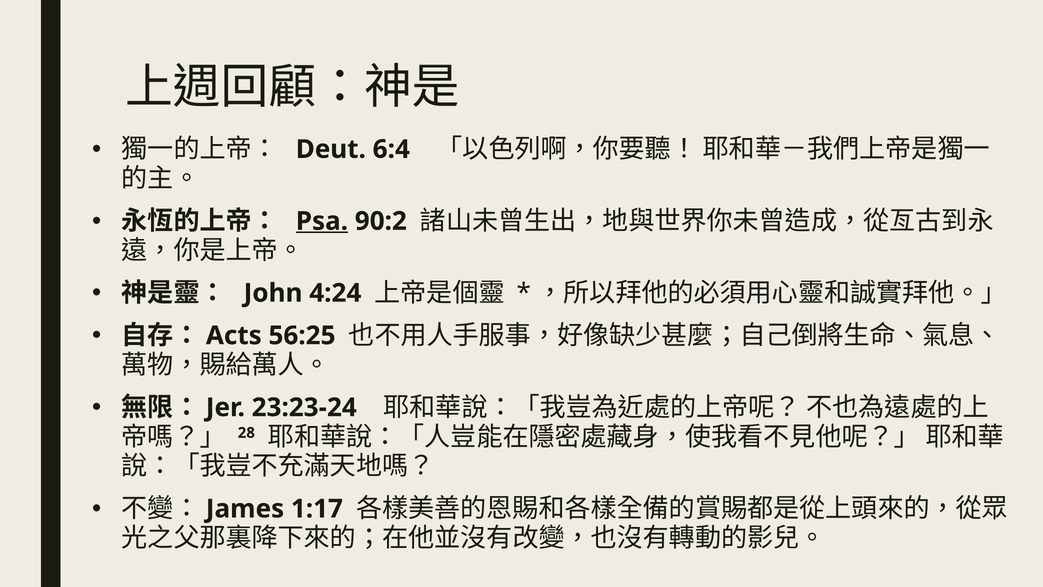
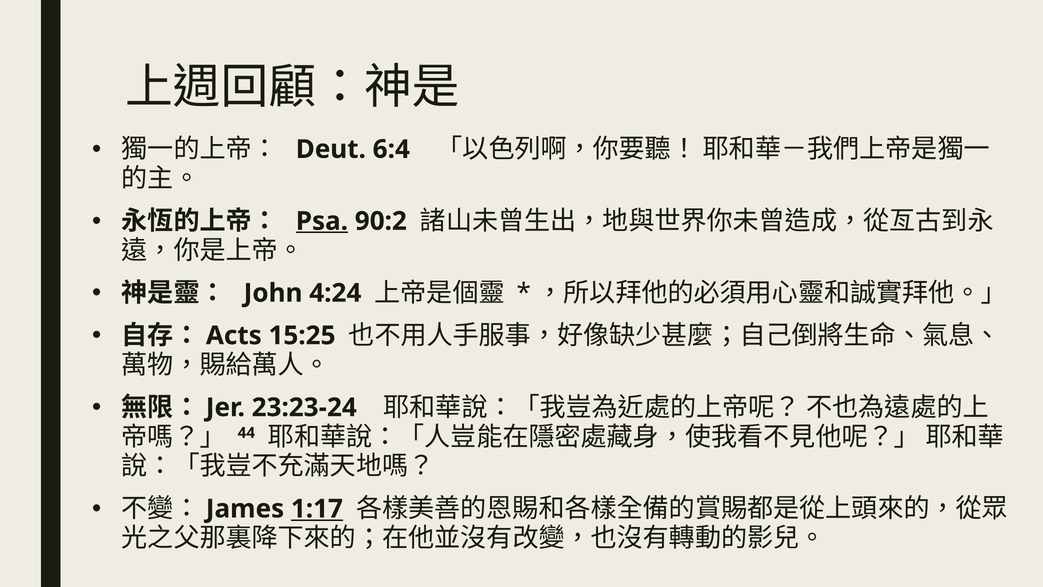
56:25: 56:25 -> 15:25 (302, 335)
28: 28 -> 44 (246, 433)
1:17 underline: none -> present (317, 509)
